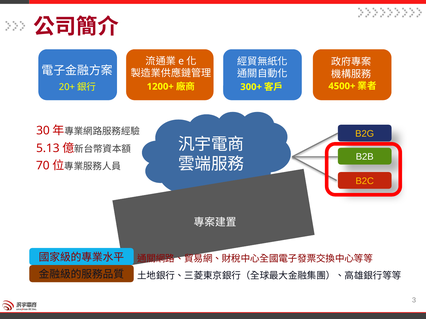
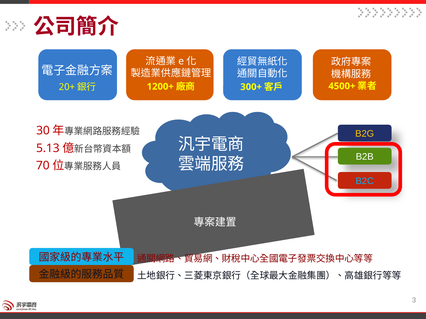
B2C colour: yellow -> light blue (365, 181)
